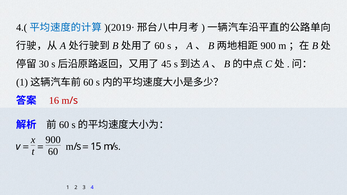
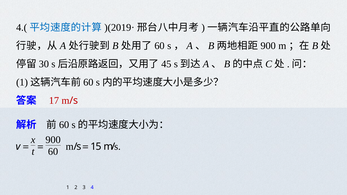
16: 16 -> 17 (54, 101)
